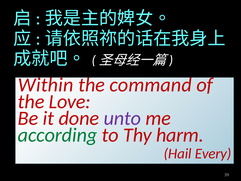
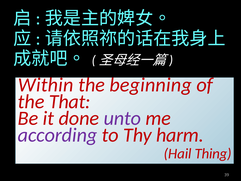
command: command -> beginning (151, 85)
Love: Love -> That (70, 101)
according colour: green -> purple (58, 135)
Every: Every -> Thing (213, 153)
